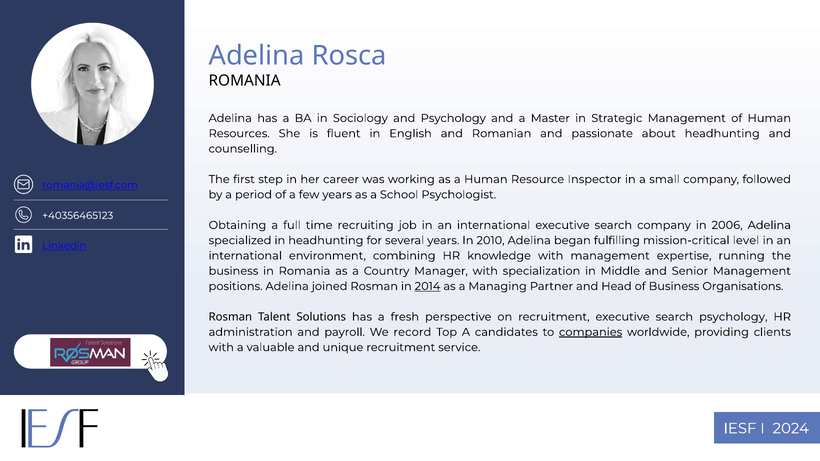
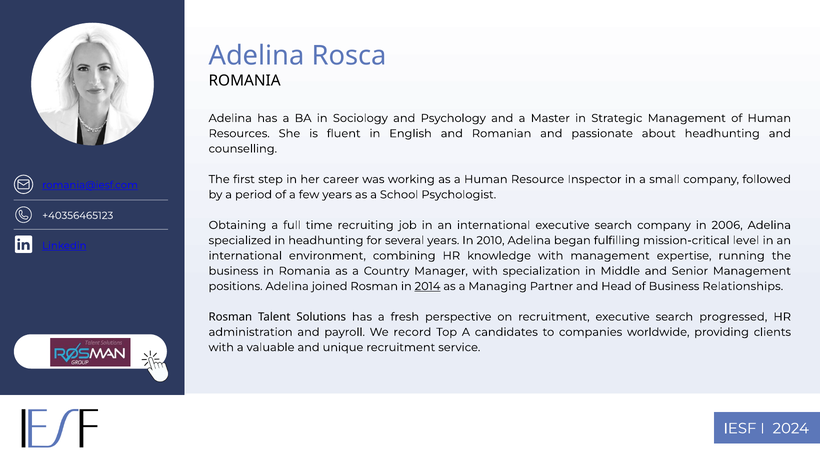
Organisations: Organisations -> Relationships (743, 286)
search psychology: psychology -> progressed (733, 317)
companies underline: present -> none (591, 332)
